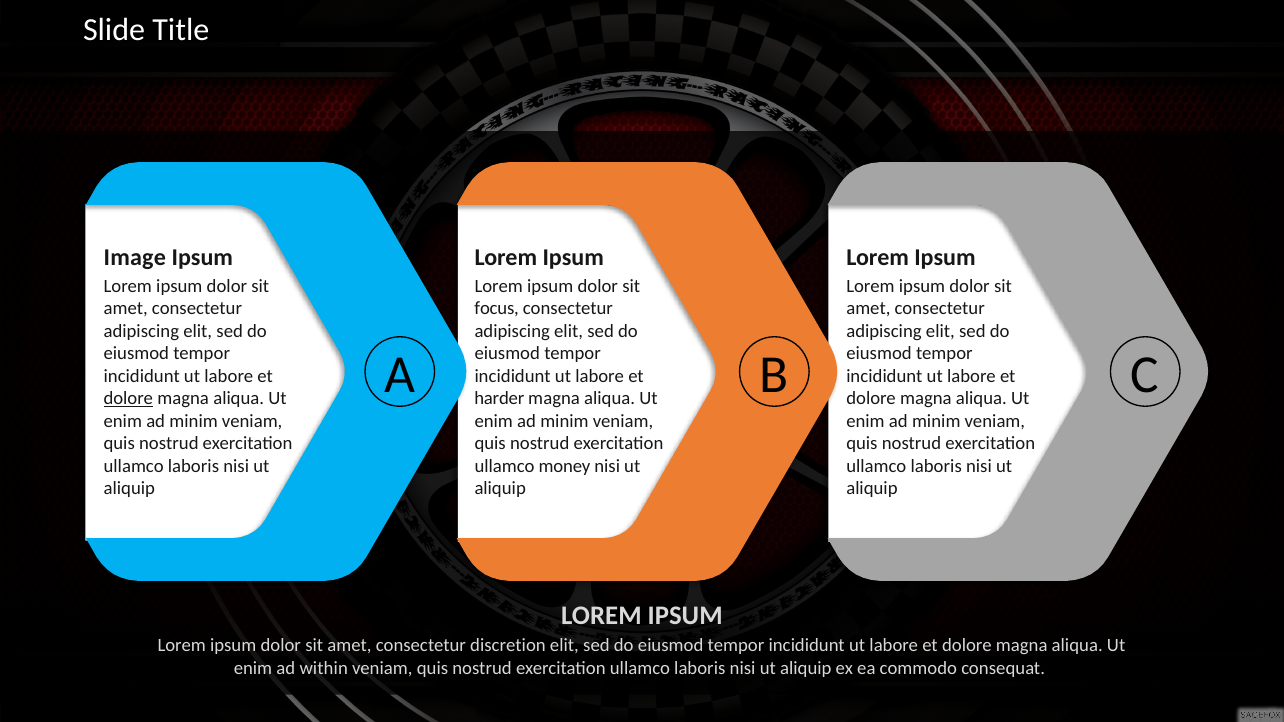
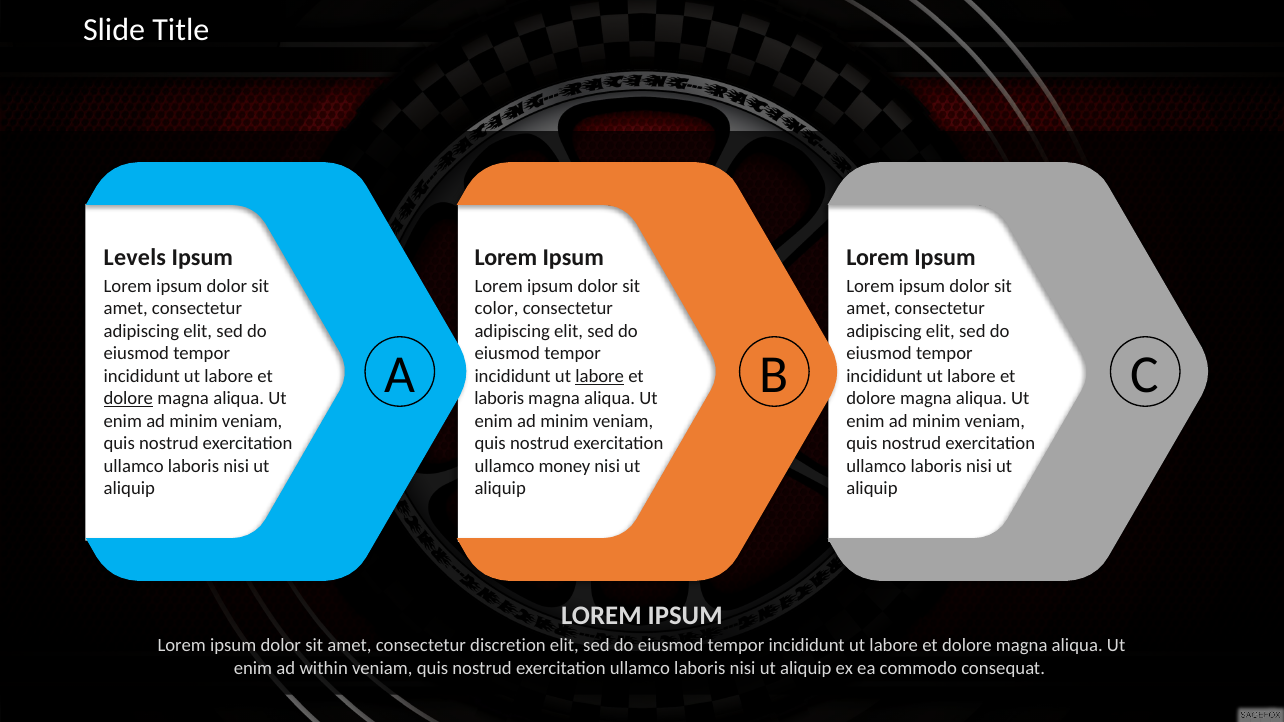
Image: Image -> Levels (135, 257)
focus: focus -> color (496, 309)
labore underline: none -> present (600, 376)
harder: harder -> laboris (499, 399)
